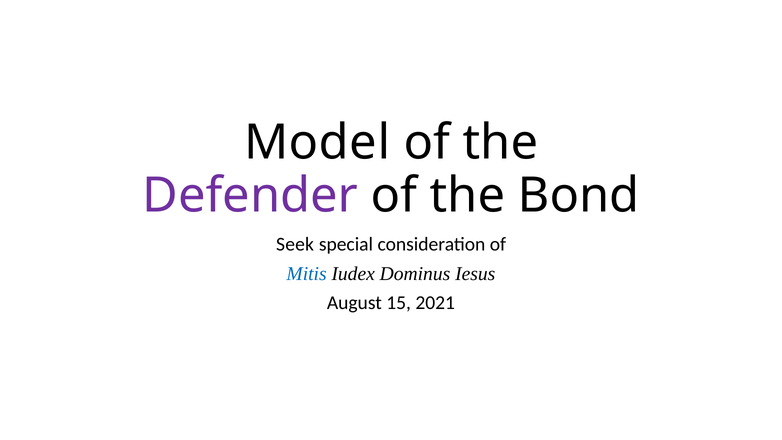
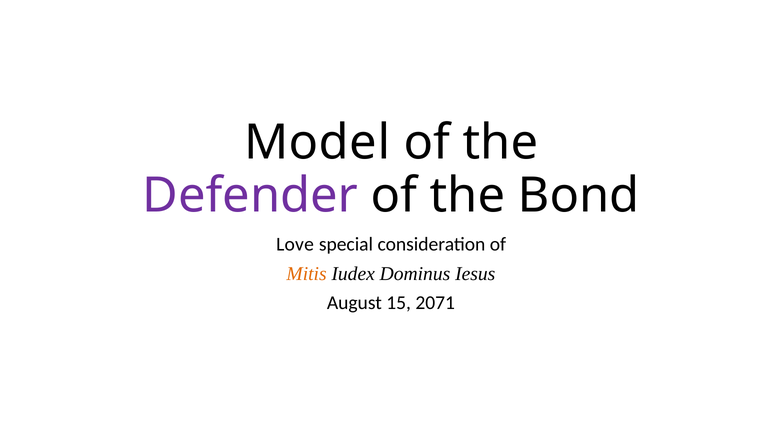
Seek: Seek -> Love (295, 244)
Mitis colour: blue -> orange (307, 274)
2021: 2021 -> 2071 (435, 303)
